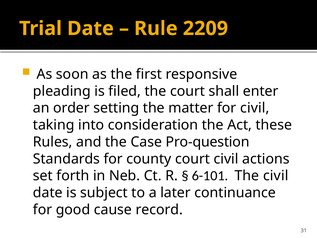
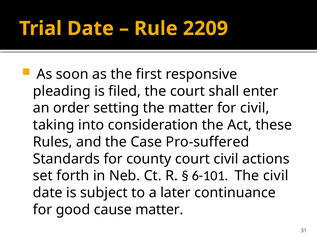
Pro-question: Pro-question -> Pro-suffered (208, 142)
cause record: record -> matter (159, 209)
